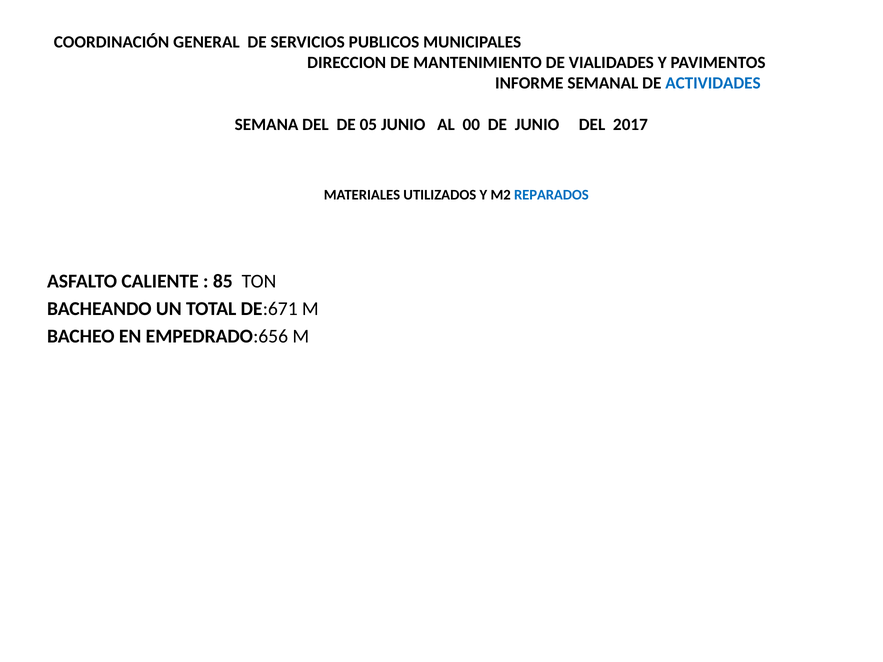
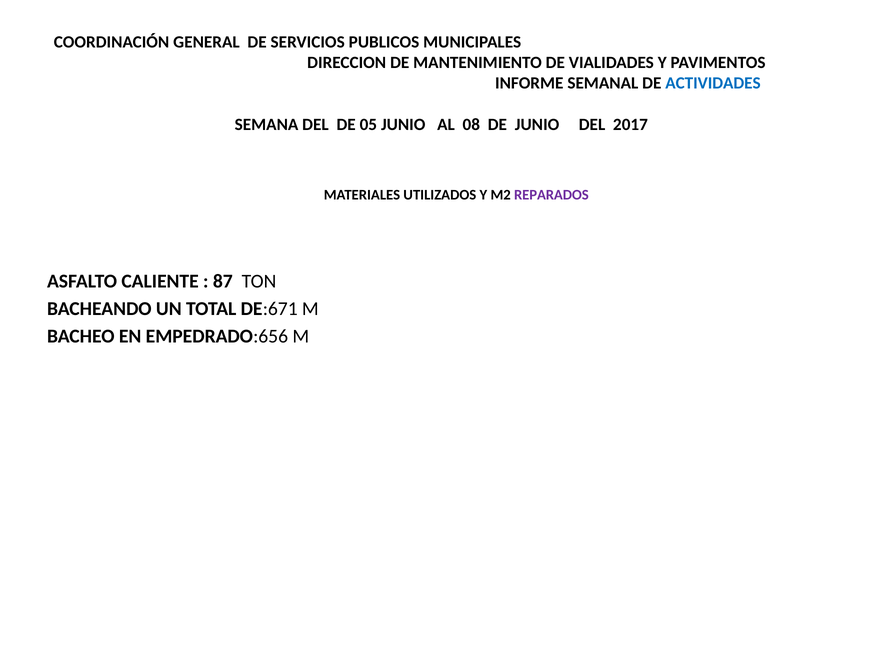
00: 00 -> 08 (471, 124)
REPARADOS colour: blue -> purple (551, 195)
85: 85 -> 87 (223, 282)
